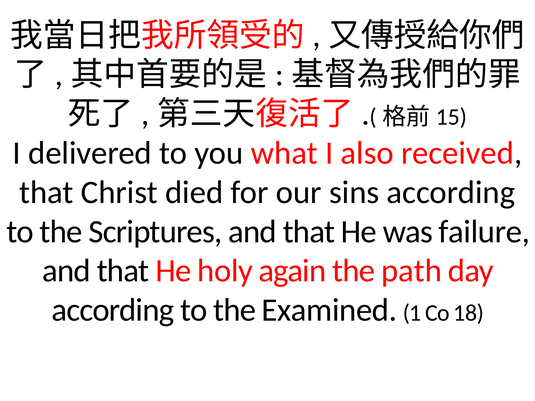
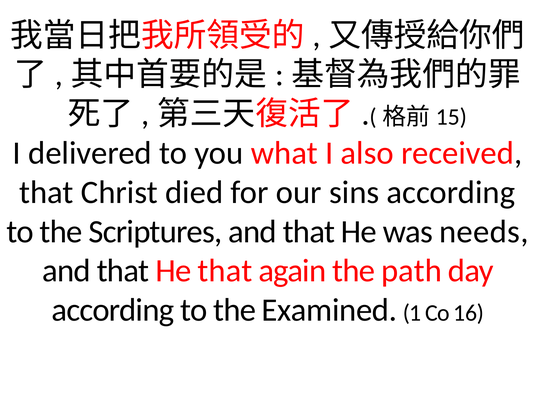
failure: failure -> needs (484, 232)
He holy: holy -> that (225, 271)
18: 18 -> 16 (469, 313)
